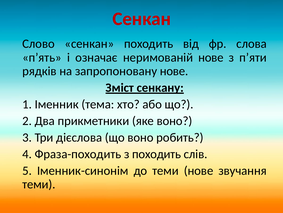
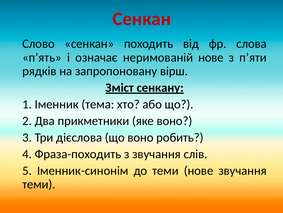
запропоновану нове: нове -> вірш (174, 71)
з походить: походить -> звучання (156, 154)
